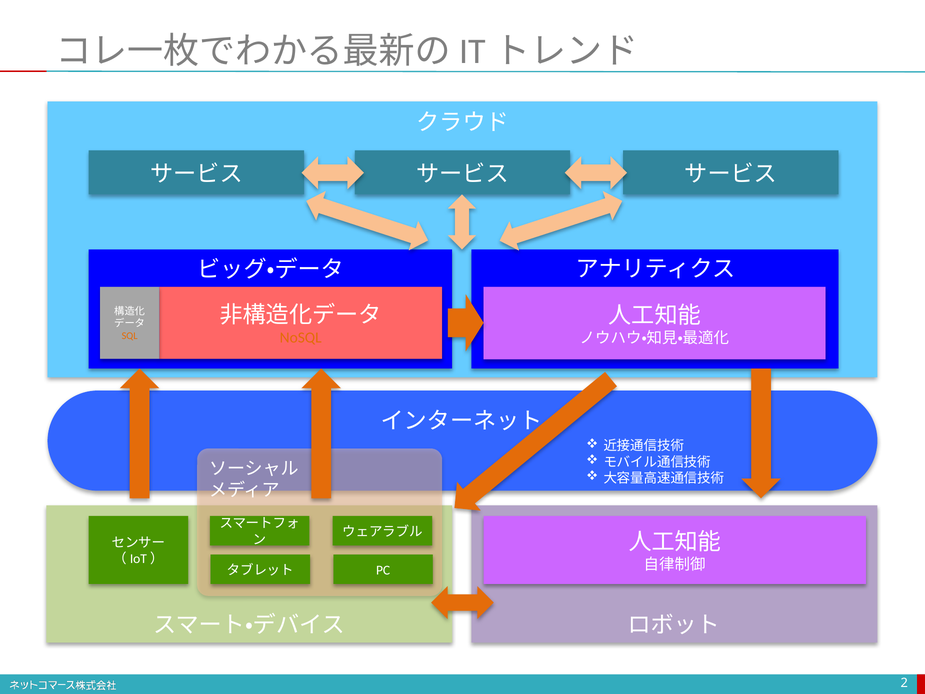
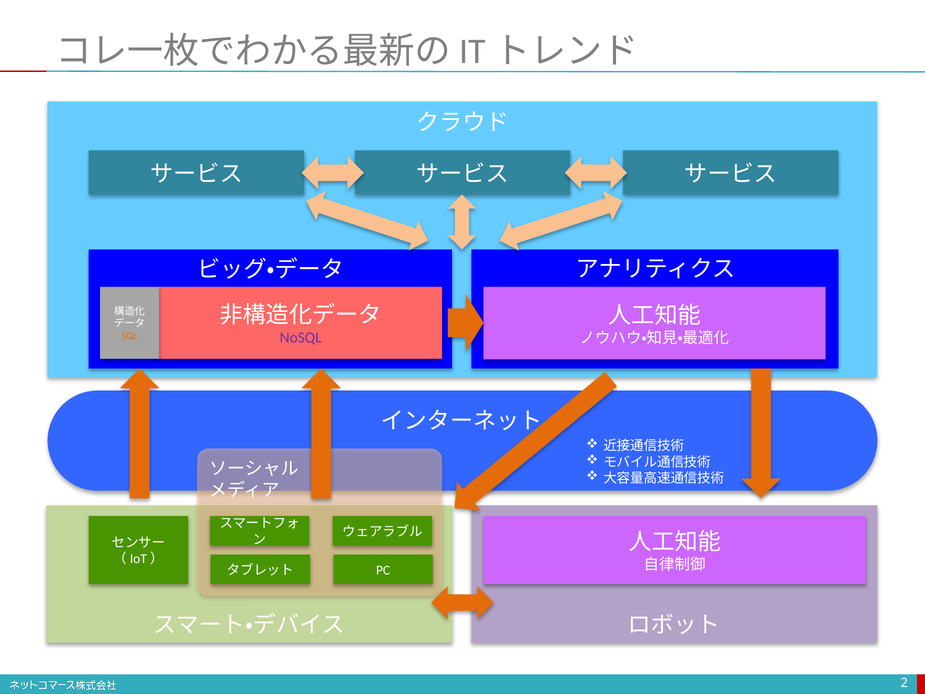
NoSQL colour: orange -> purple (301, 338)
